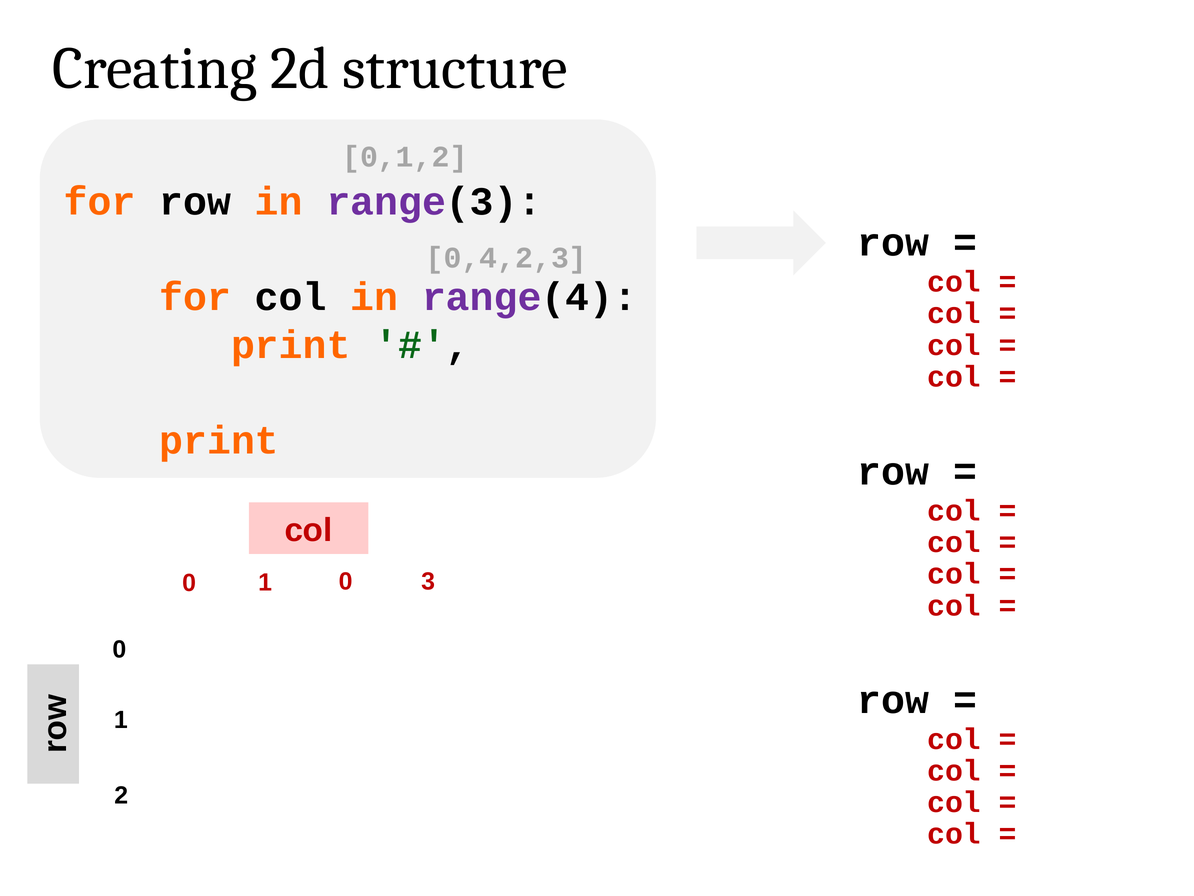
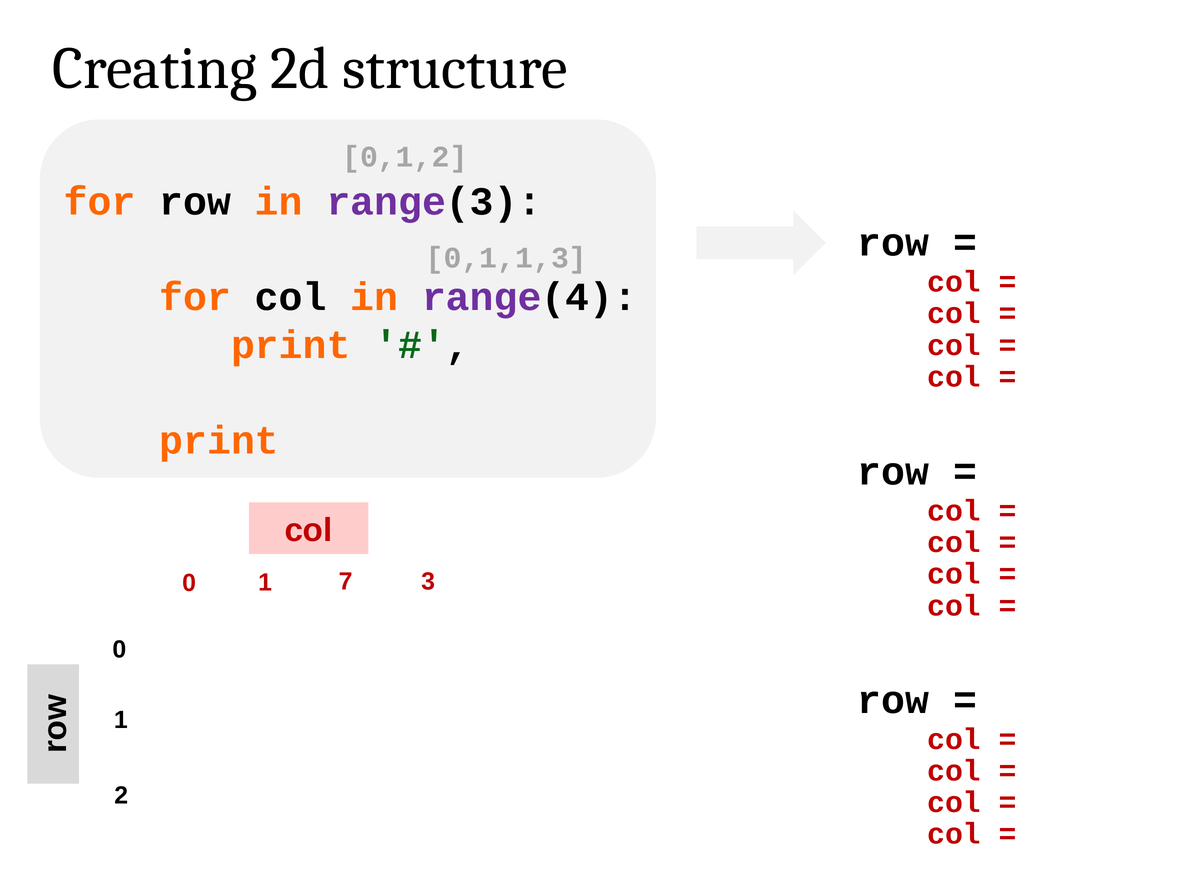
0,4,2,3: 0,4,2,3 -> 0,1,1,3 (506, 258)
0: 0 -> 7 (346, 581)
